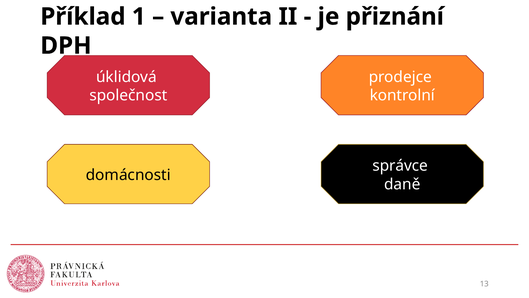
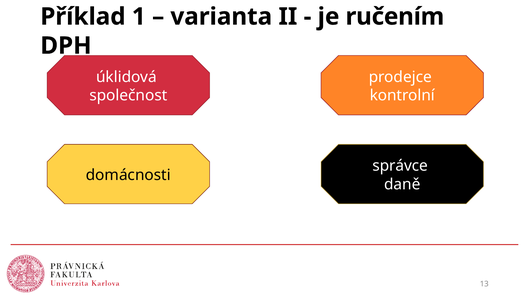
přiznání: přiznání -> ručením (395, 17)
